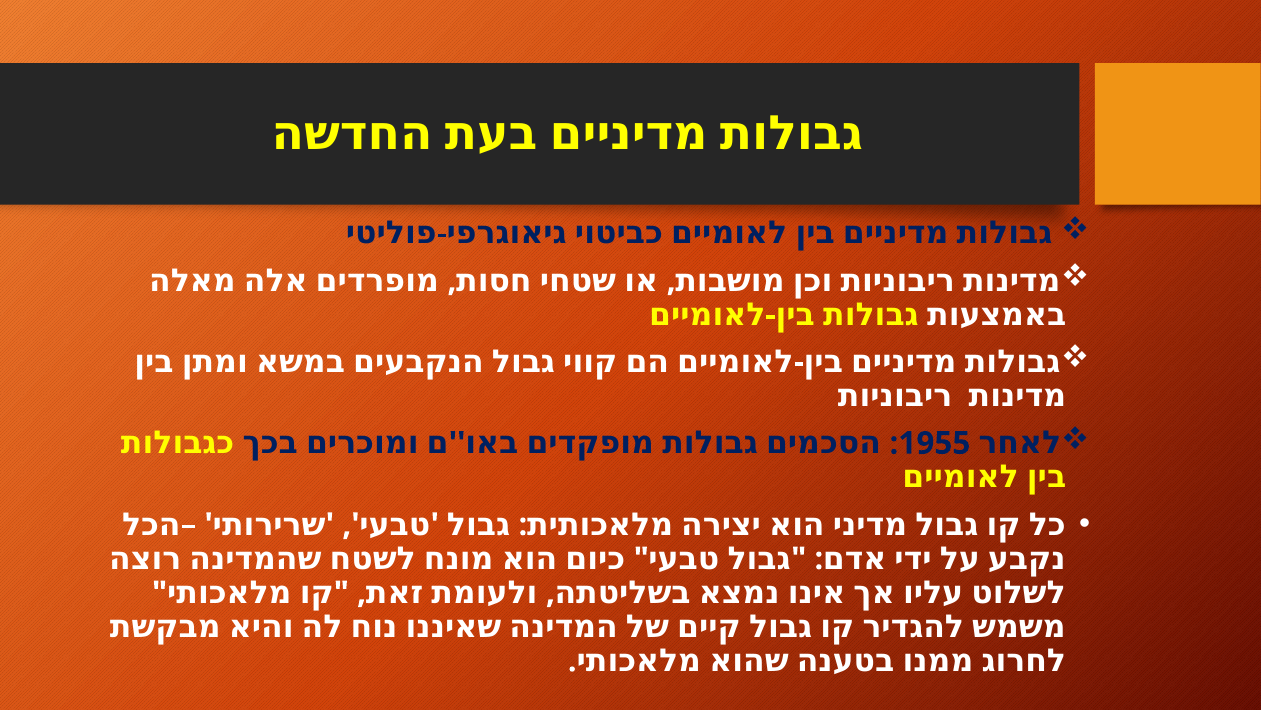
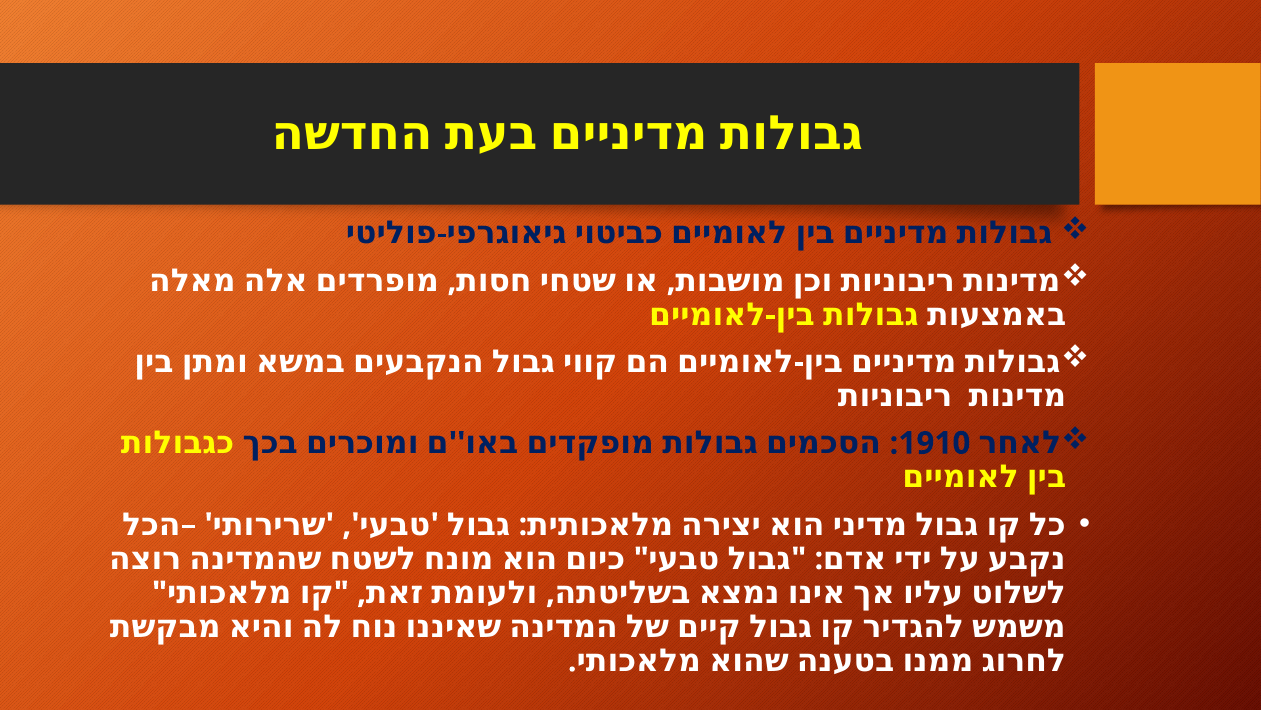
1955: 1955 -> 1910 (934, 443)
